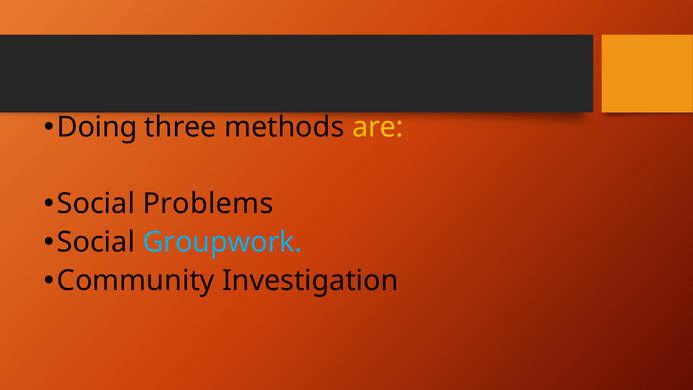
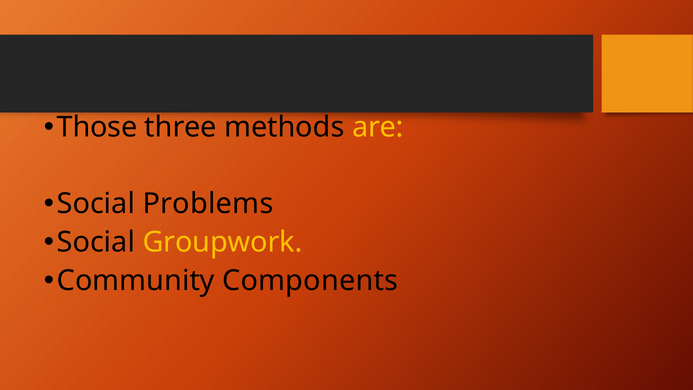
Doing: Doing -> Those (97, 127)
Groupwork colour: light blue -> yellow (223, 242)
Investigation: Investigation -> Components (310, 281)
